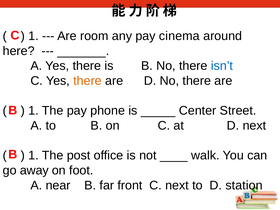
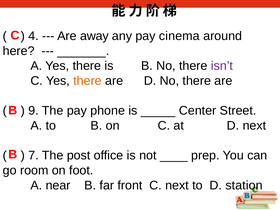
1: 1 -> 4 (33, 36)
room: room -> away (94, 36)
isn’t colour: blue -> purple (222, 66)
1: 1 -> 9 (33, 111)
1: 1 -> 7 (33, 155)
walk: walk -> prep (205, 155)
away: away -> room (34, 170)
